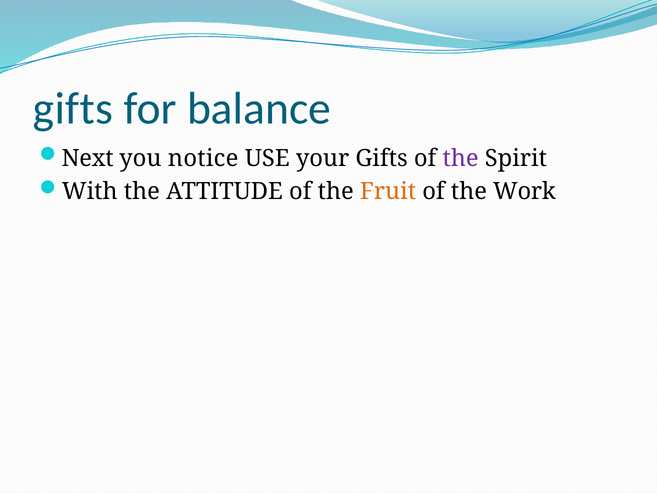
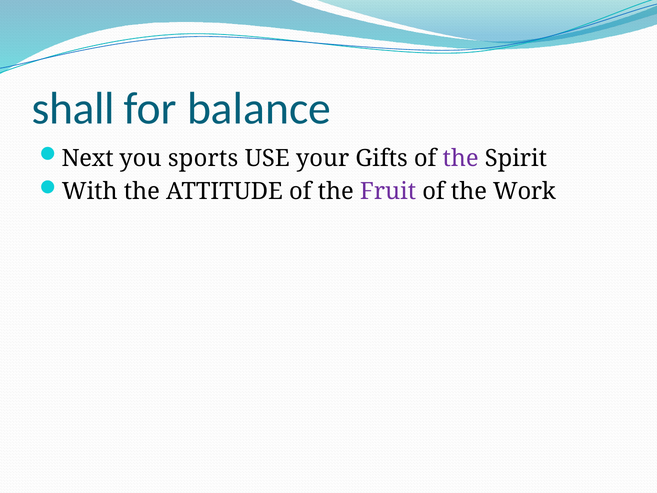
gifts: gifts -> shall (73, 109)
notice: notice -> sports (203, 158)
Fruit colour: orange -> purple (388, 191)
